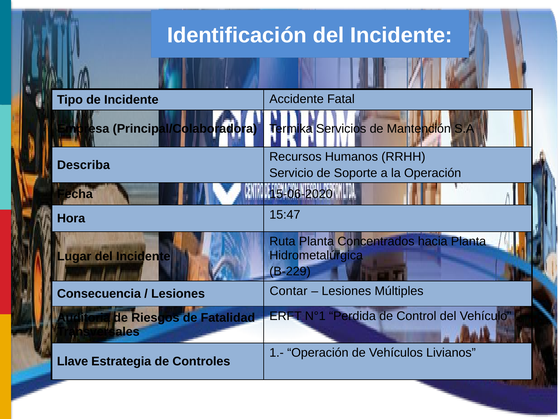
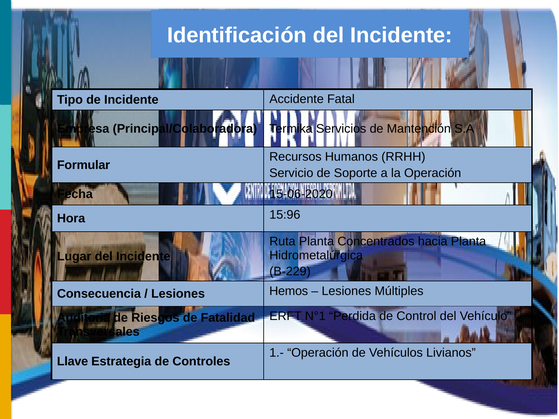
Describa: Describa -> Formular (84, 165)
15:47: 15:47 -> 15:96 (285, 215)
Contar: Contar -> Hemos (289, 291)
